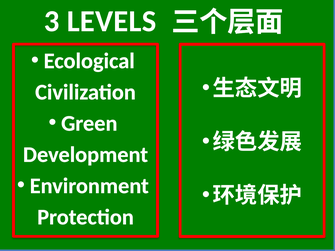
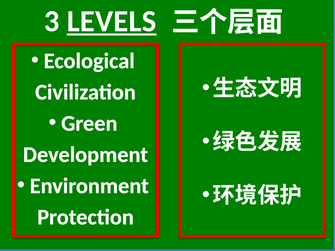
LEVELS underline: none -> present (112, 21)
